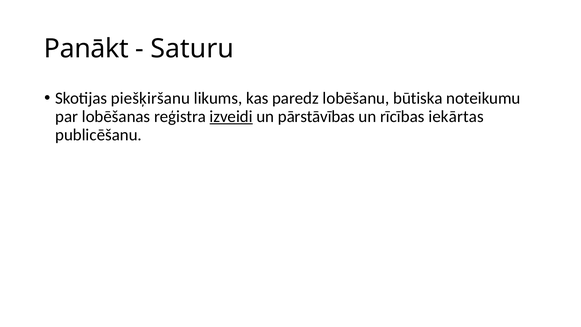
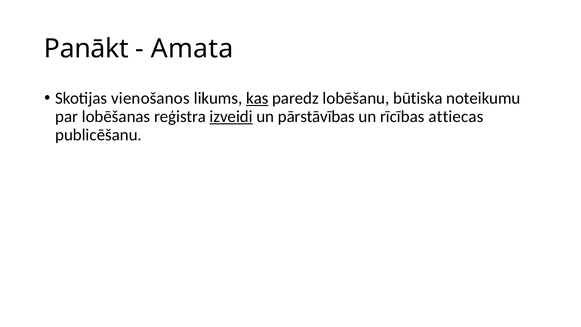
Saturu: Saturu -> Amata (192, 49)
piešķiršanu: piešķiršanu -> vienošanos (150, 98)
kas underline: none -> present (257, 98)
iekārtas: iekārtas -> attiecas (456, 116)
